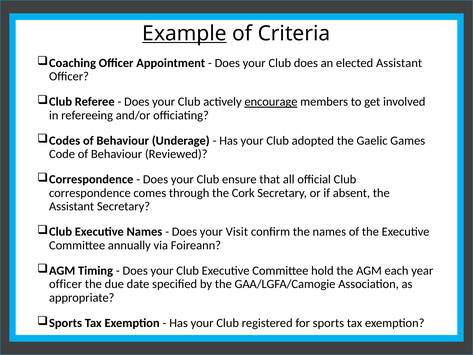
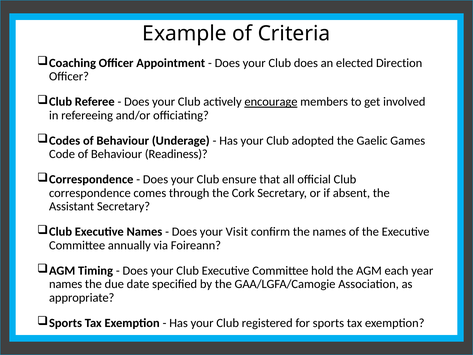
Example underline: present -> none (185, 33)
elected Assistant: Assistant -> Direction (399, 63)
Reviewed: Reviewed -> Readiness (176, 154)
officer: officer -> names (66, 284)
